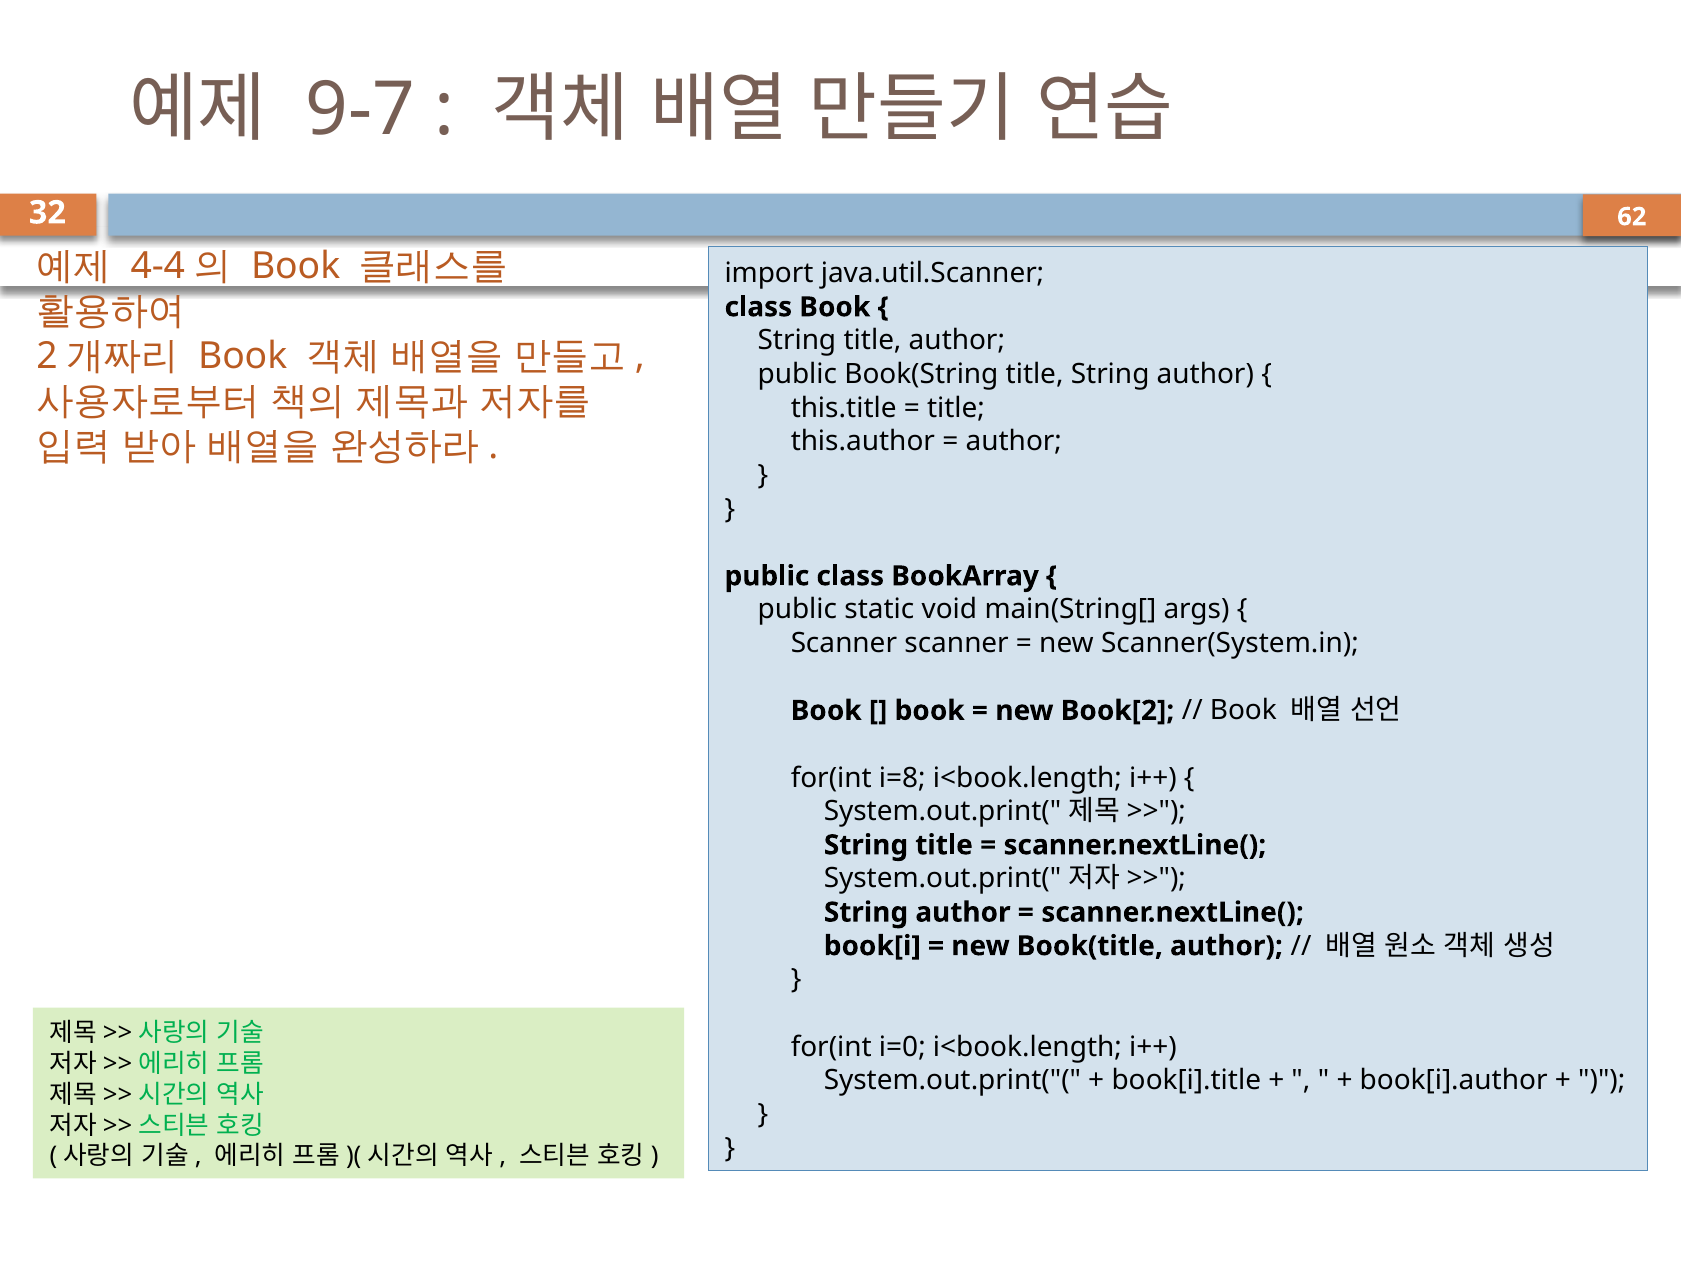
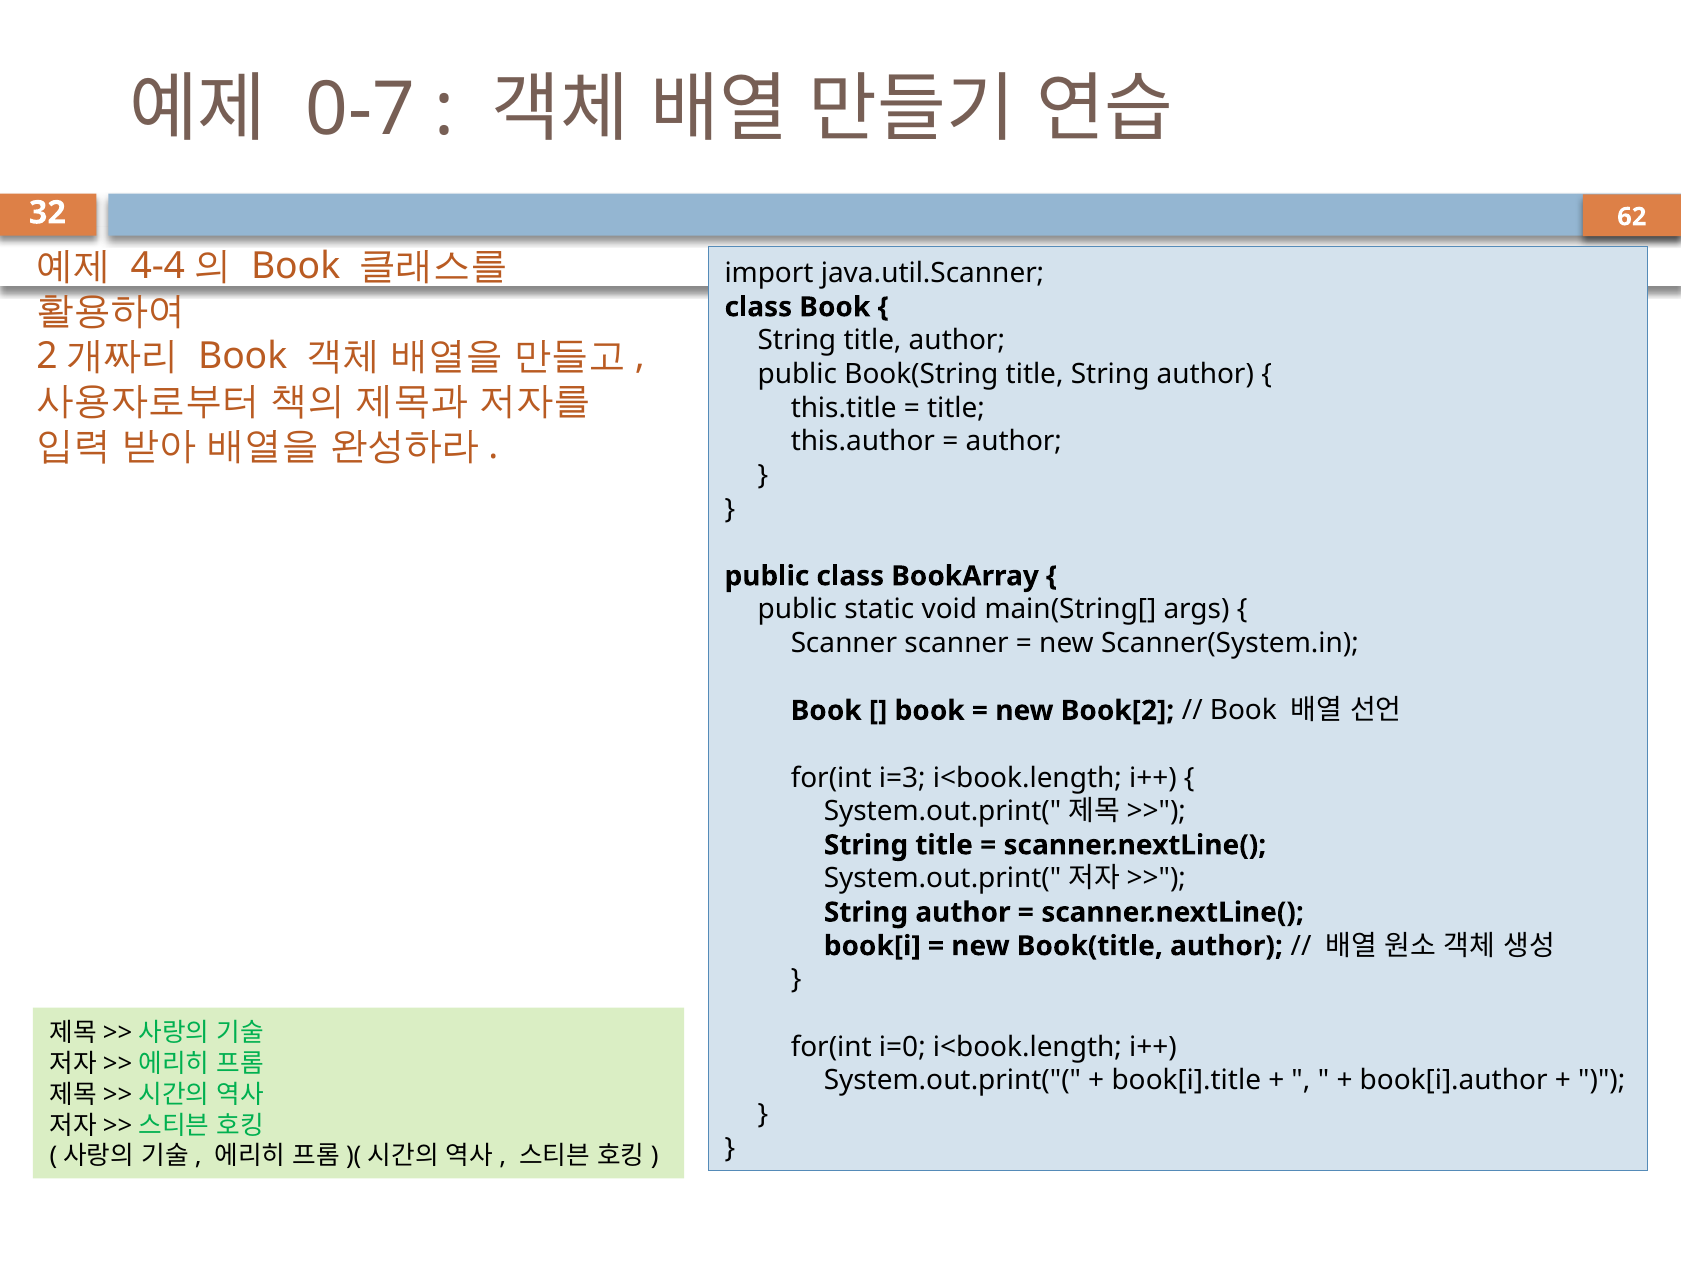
9-7: 9-7 -> 0-7 (360, 110)
i=8: i=8 -> i=3 (902, 778)
